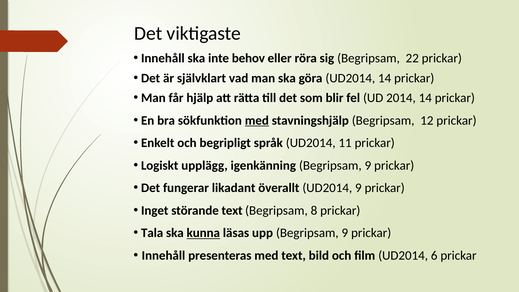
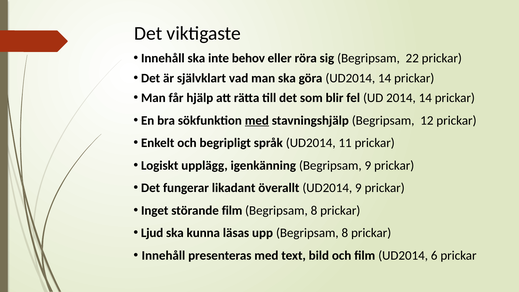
störande text: text -> film (232, 210)
Tala: Tala -> Ljud (152, 233)
kunna underline: present -> none (203, 233)
upp Begripsam 9: 9 -> 8 (345, 233)
